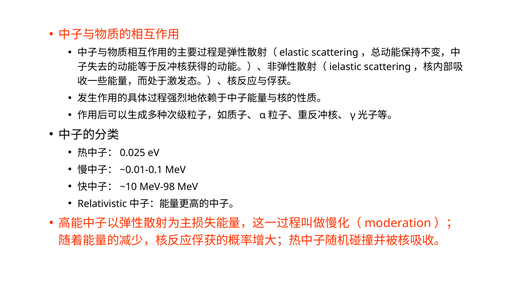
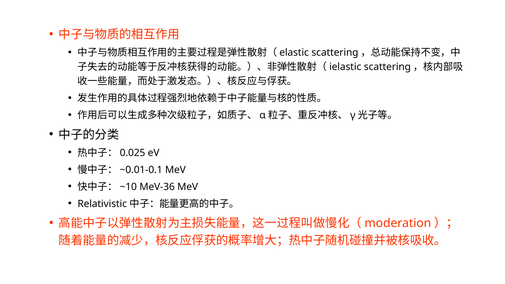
MeV-98: MeV-98 -> MeV-36 (157, 187)
